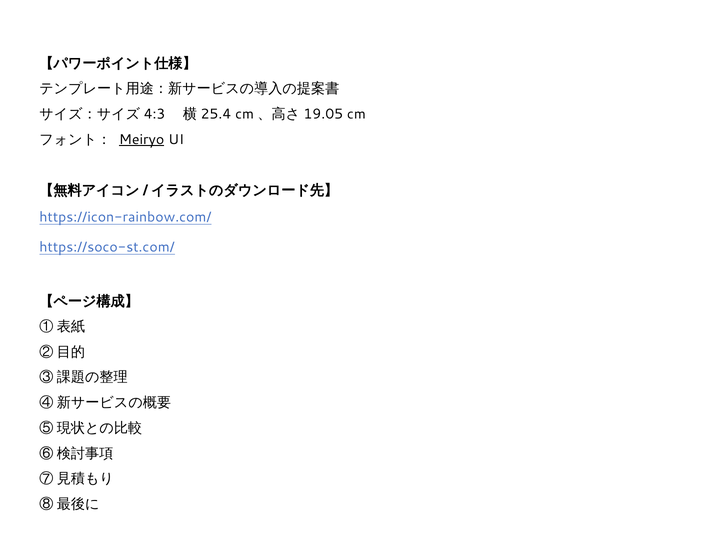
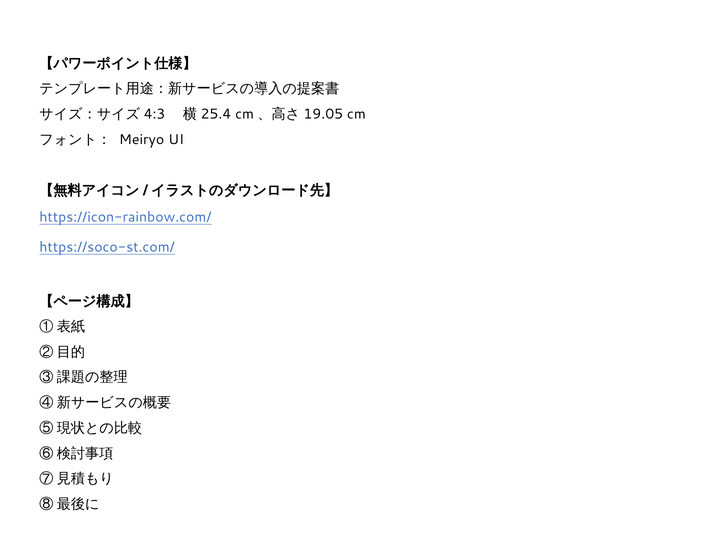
Meiryo underline: present -> none (142, 139)
